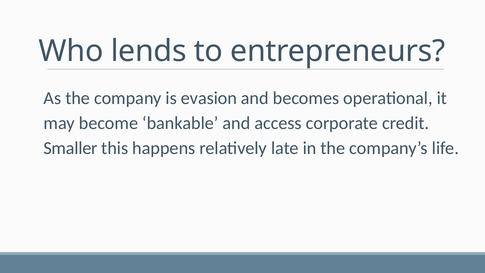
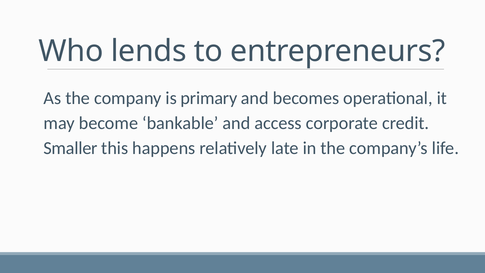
evasion: evasion -> primary (209, 98)
